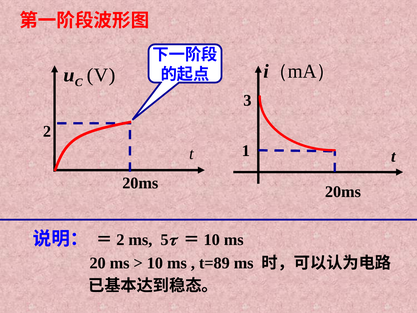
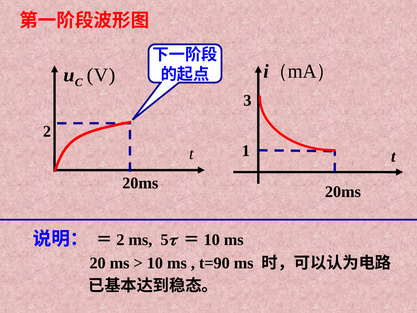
t=89: t=89 -> t=90 (214, 263)
